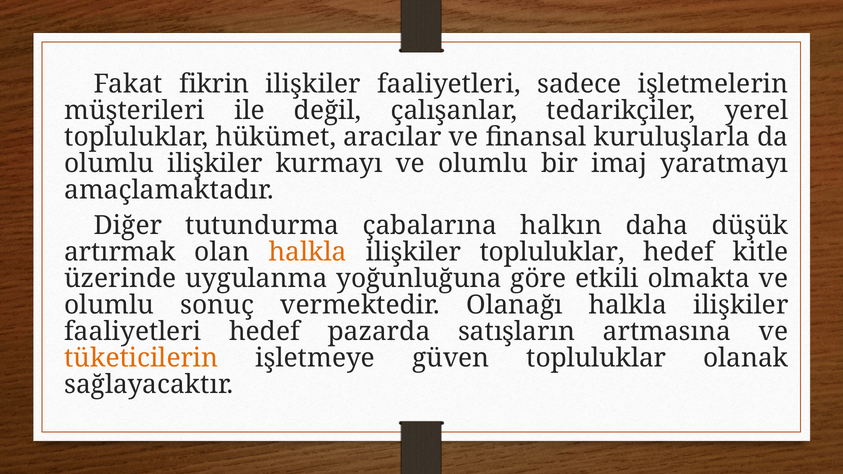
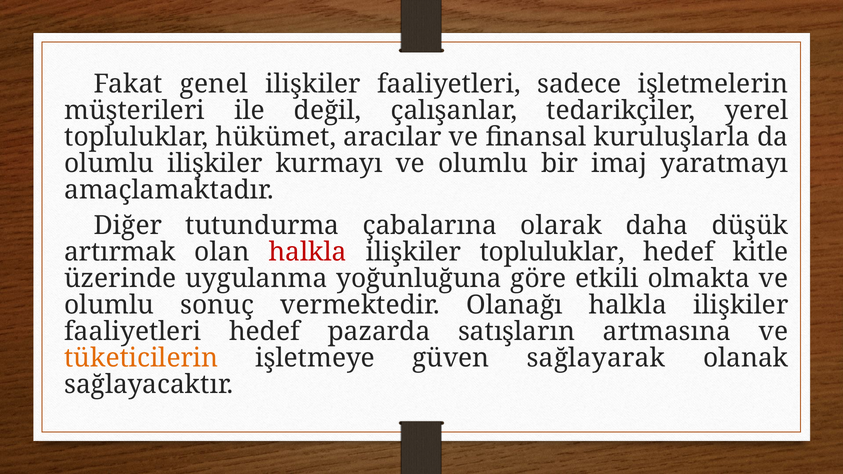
fikrin: fikrin -> genel (214, 84)
halkın: halkın -> olarak (561, 226)
halkla colour: orange -> red (308, 252)
güven topluluklar: topluluklar -> sağlayarak (596, 358)
